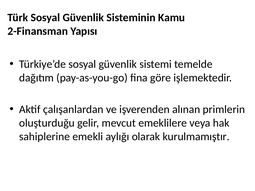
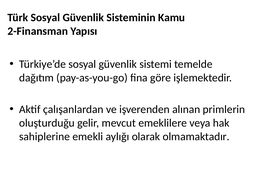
kurulmamıştır: kurulmamıştır -> olmamaktadır (196, 137)
